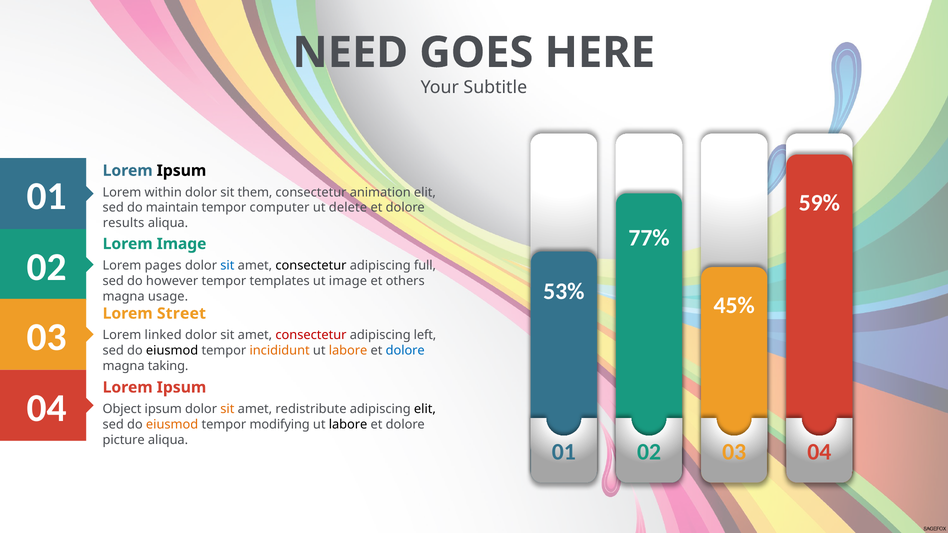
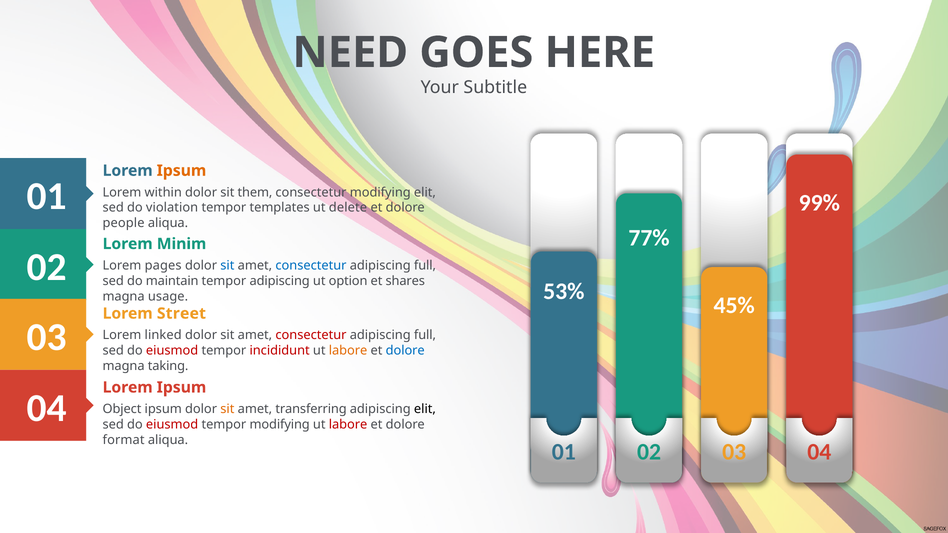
Ipsum colour: black -> orange (182, 171)
consectetur animation: animation -> modifying (380, 192)
59%: 59% -> 99% (819, 203)
maintain: maintain -> violation (172, 208)
computer: computer -> templates (280, 208)
results: results -> people (124, 223)
Lorem Image: Image -> Minim (182, 244)
consectetur colour: black -> blue (311, 266)
however: however -> maintain (172, 281)
tempor templates: templates -> adipiscing (280, 281)
ut image: image -> option (348, 281)
others: others -> shares (405, 281)
left: left -> full (425, 335)
eiusmod colour: black -> red (172, 351)
incididunt colour: orange -> red (280, 351)
redistribute: redistribute -> transferring (311, 409)
eiusmod colour: orange -> red (172, 425)
labore colour: black -> red (348, 425)
picture: picture -> format (124, 440)
